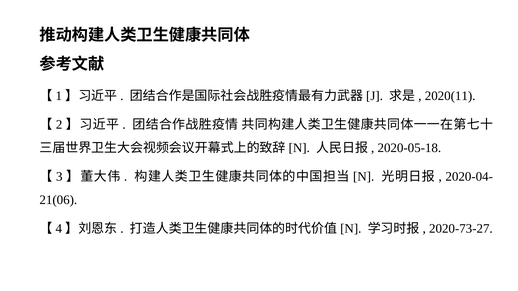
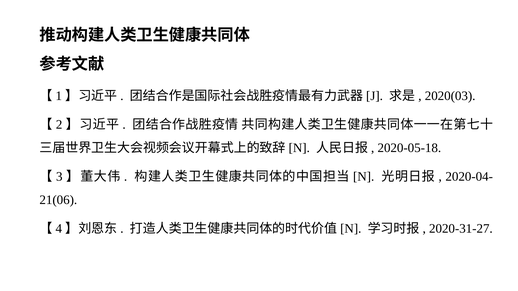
2020(11: 2020(11 -> 2020(03 (450, 96)
2020-73-27: 2020-73-27 -> 2020-31-27 (461, 229)
